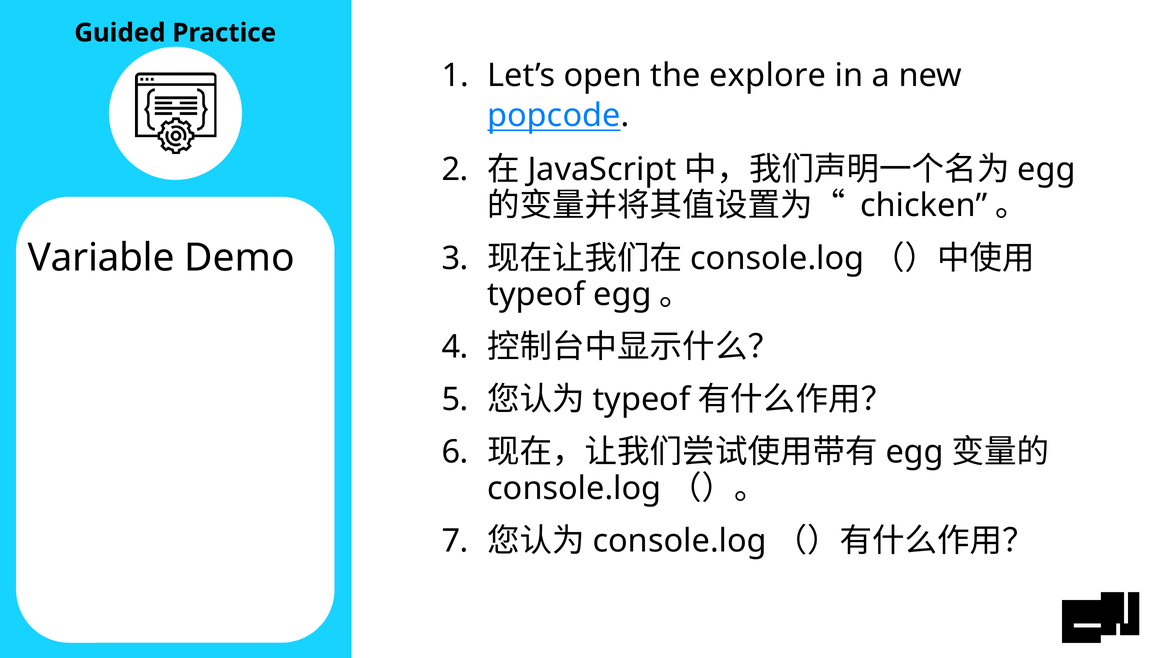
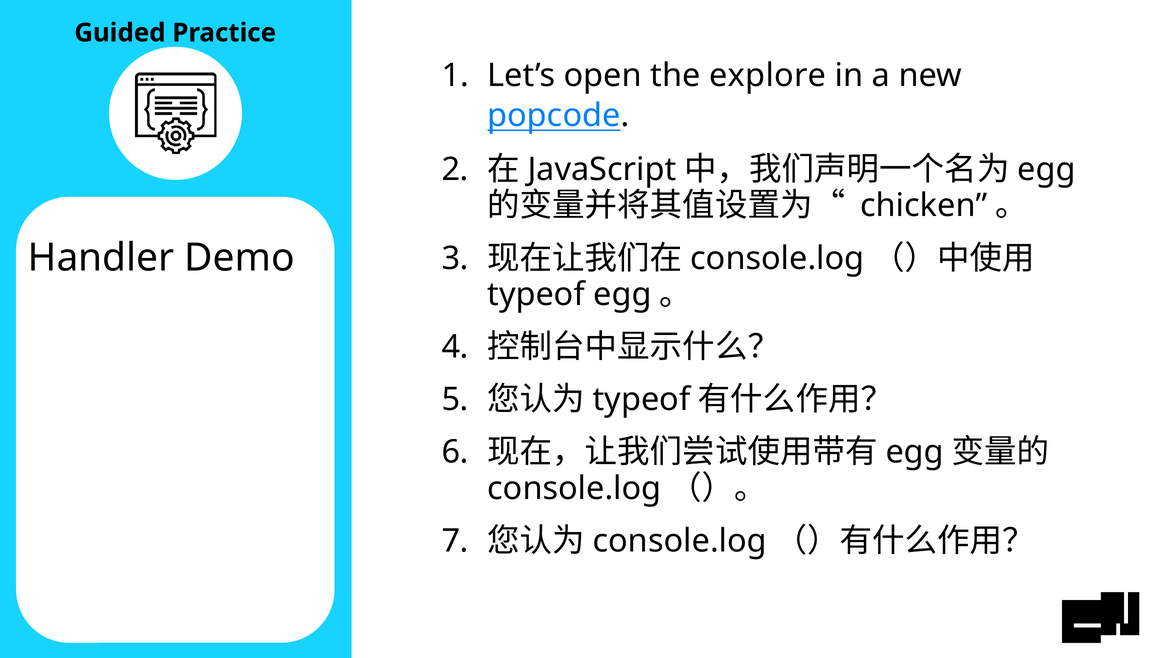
Variable: Variable -> Handler (101, 258)
